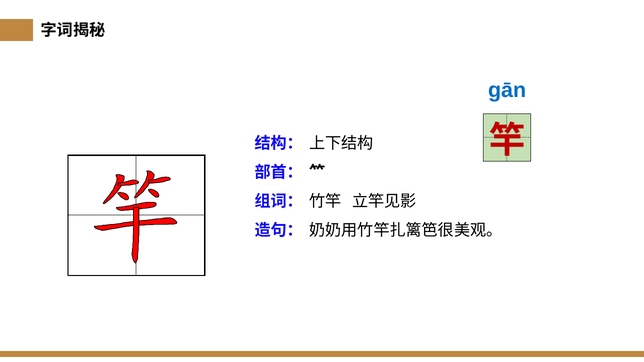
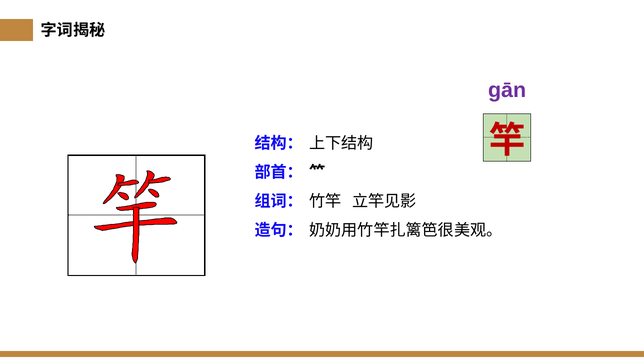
gān colour: blue -> purple (507, 90)
